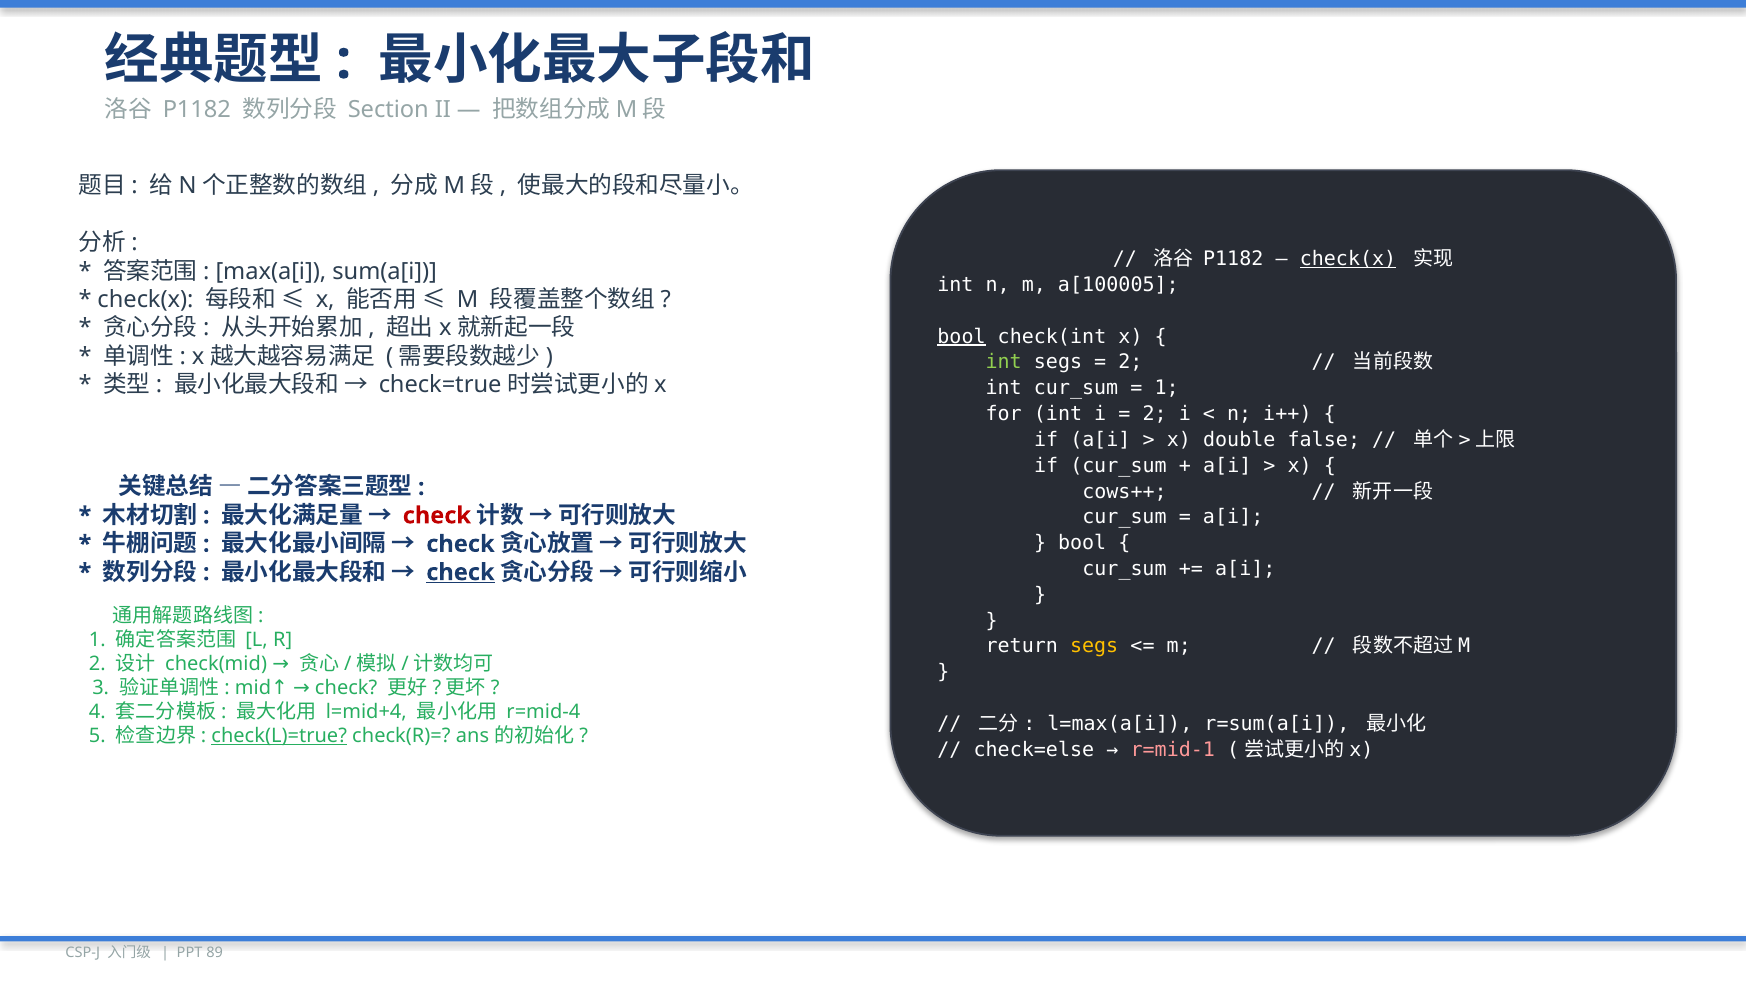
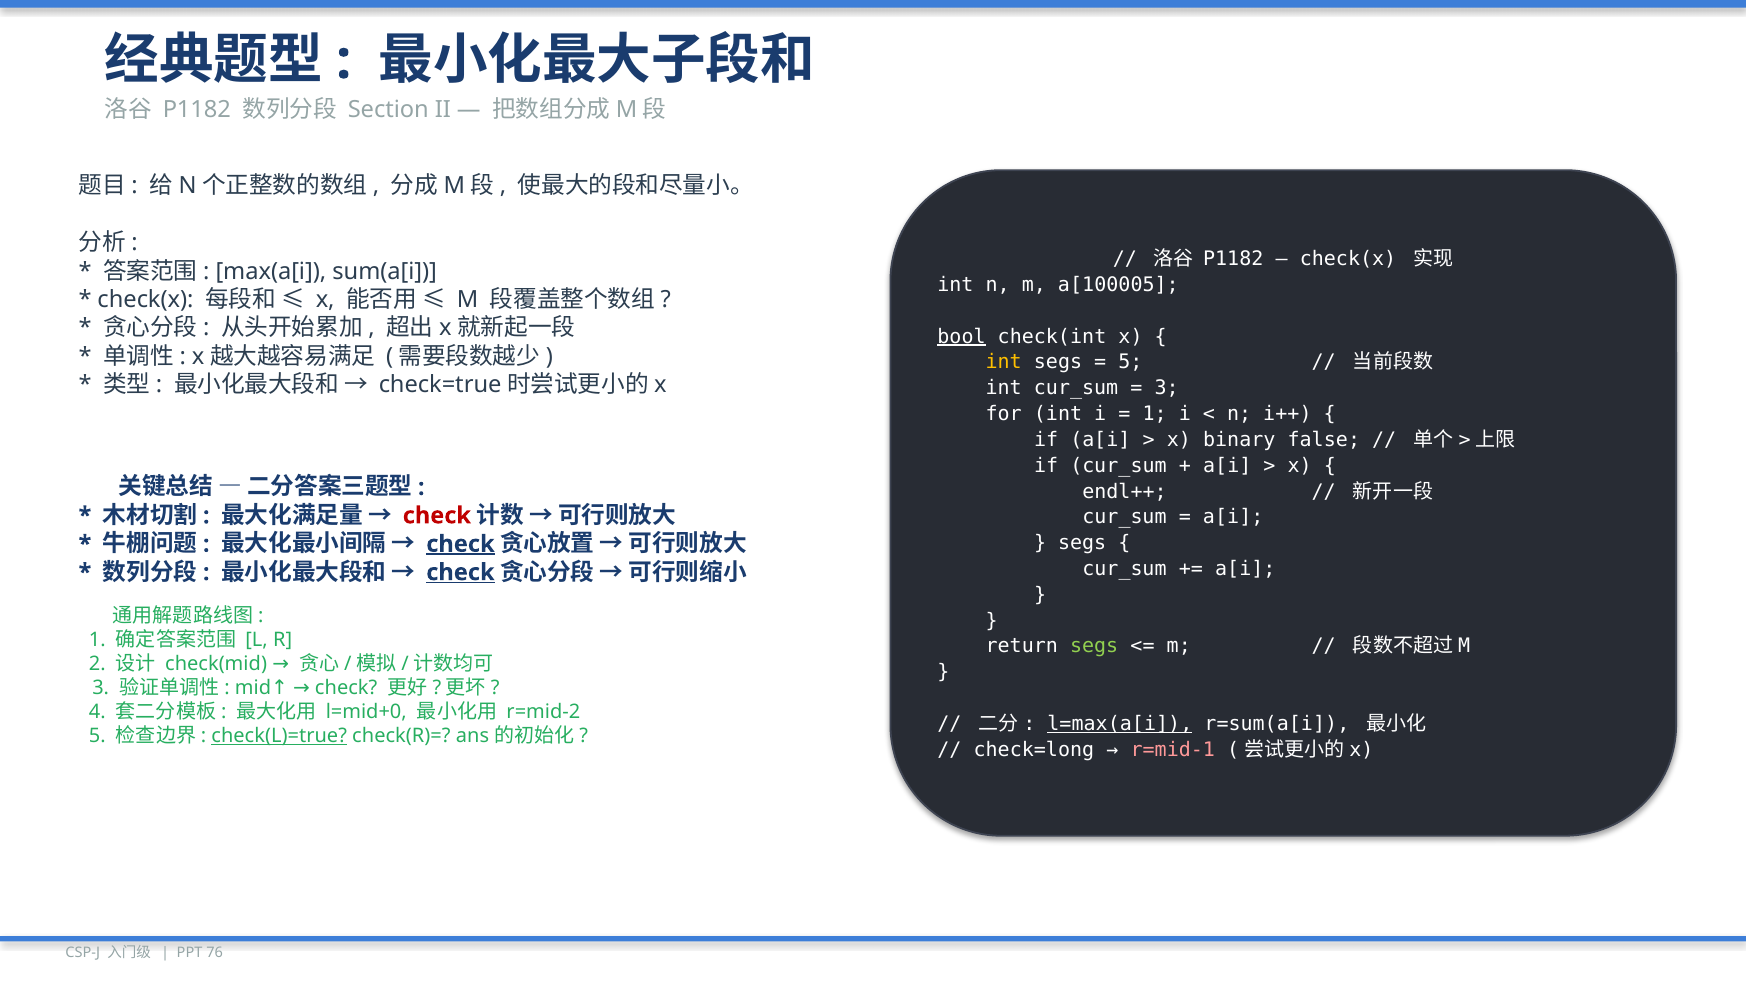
check(x underline: present -> none (1348, 259)
int colour: light green -> yellow (1004, 362)
2: 2 -> 5 (1130, 362)
1: 1 -> 3 (1167, 388)
2: 2 -> 1 (1155, 414)
double: double -> binary (1239, 440)
cows++: cows++ -> endl++ (1125, 491)
bool: bool -> segs (1082, 543)
check underline: none -> present (460, 544)
segs colour: yellow -> light green (1094, 646)
l=mid+4: l=mid+4 -> l=mid+0 (366, 712)
r=mid-4: r=mid-4 -> r=mid-2 (543, 712)
l=max(a[i underline: none -> present (1120, 724)
check=else: check=else -> check=long (1034, 750)
89: 89 -> 76 (215, 953)
